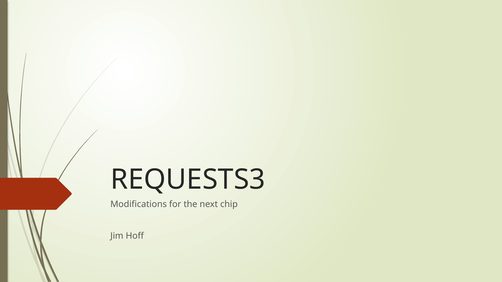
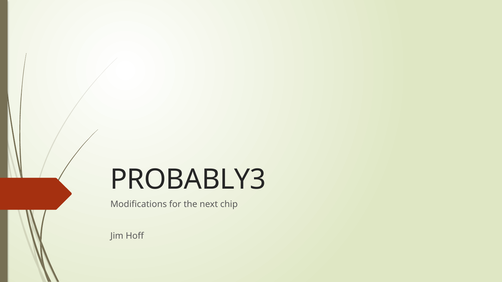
REQUESTS3: REQUESTS3 -> PROBABLY3 (188, 180)
